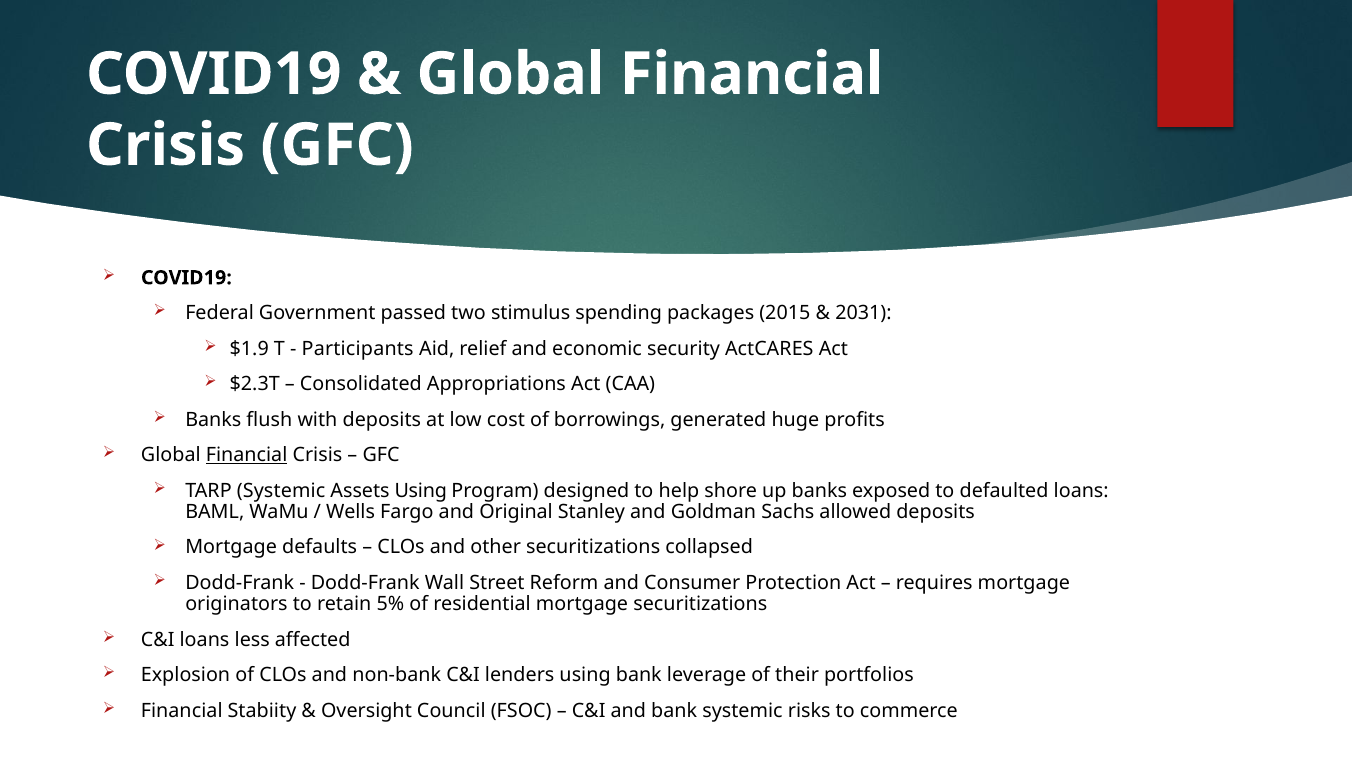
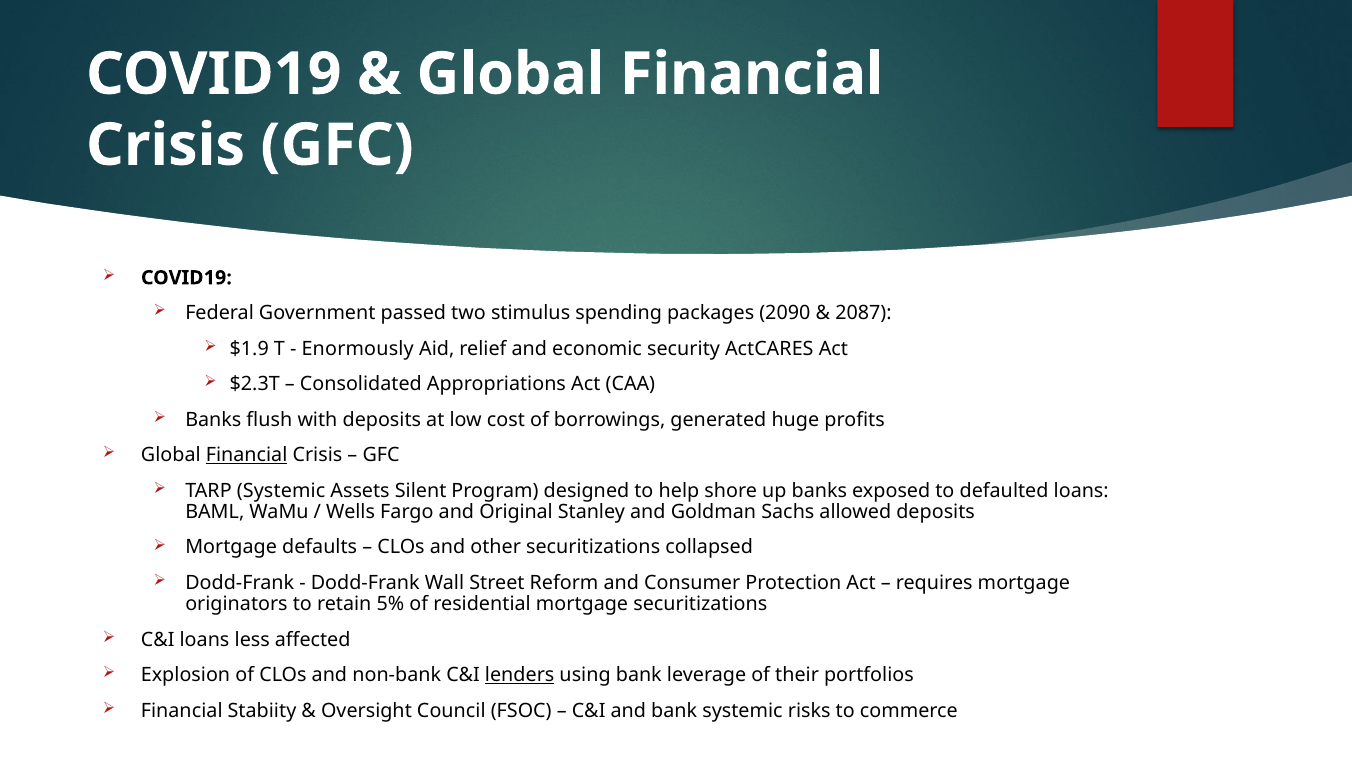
2015: 2015 -> 2090 (785, 313)
2031: 2031 -> 2087 (863, 313)
Participants: Participants -> Enormously (358, 349)
Assets Using: Using -> Silent (421, 490)
lenders underline: none -> present (520, 675)
